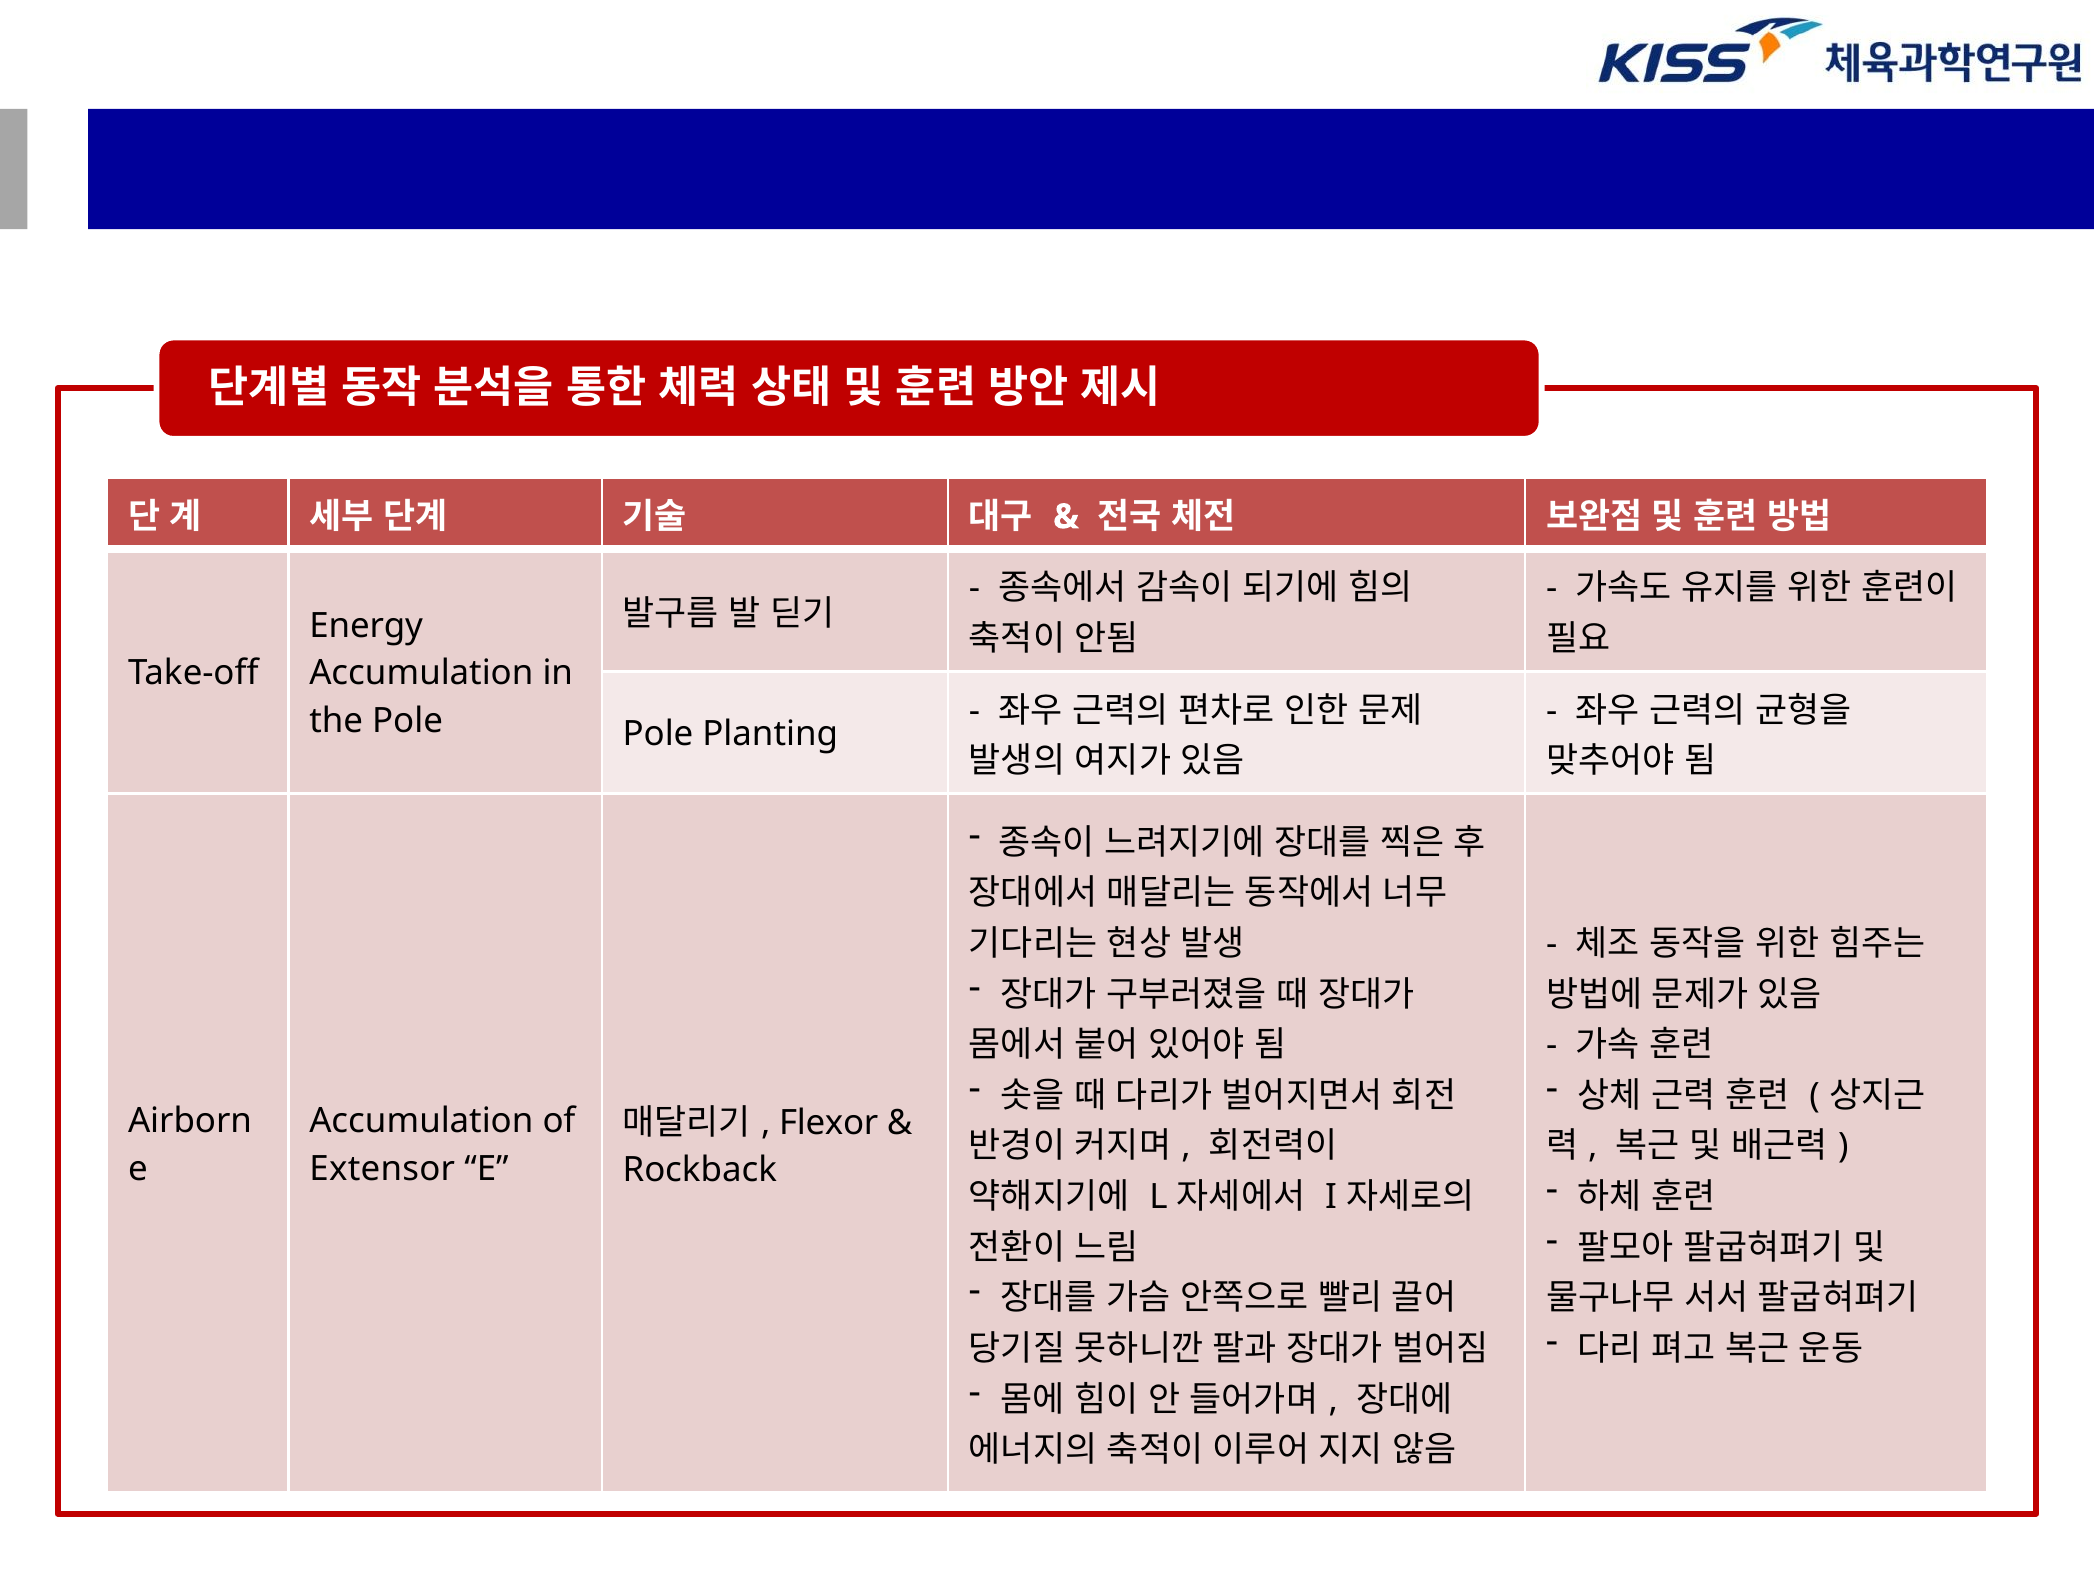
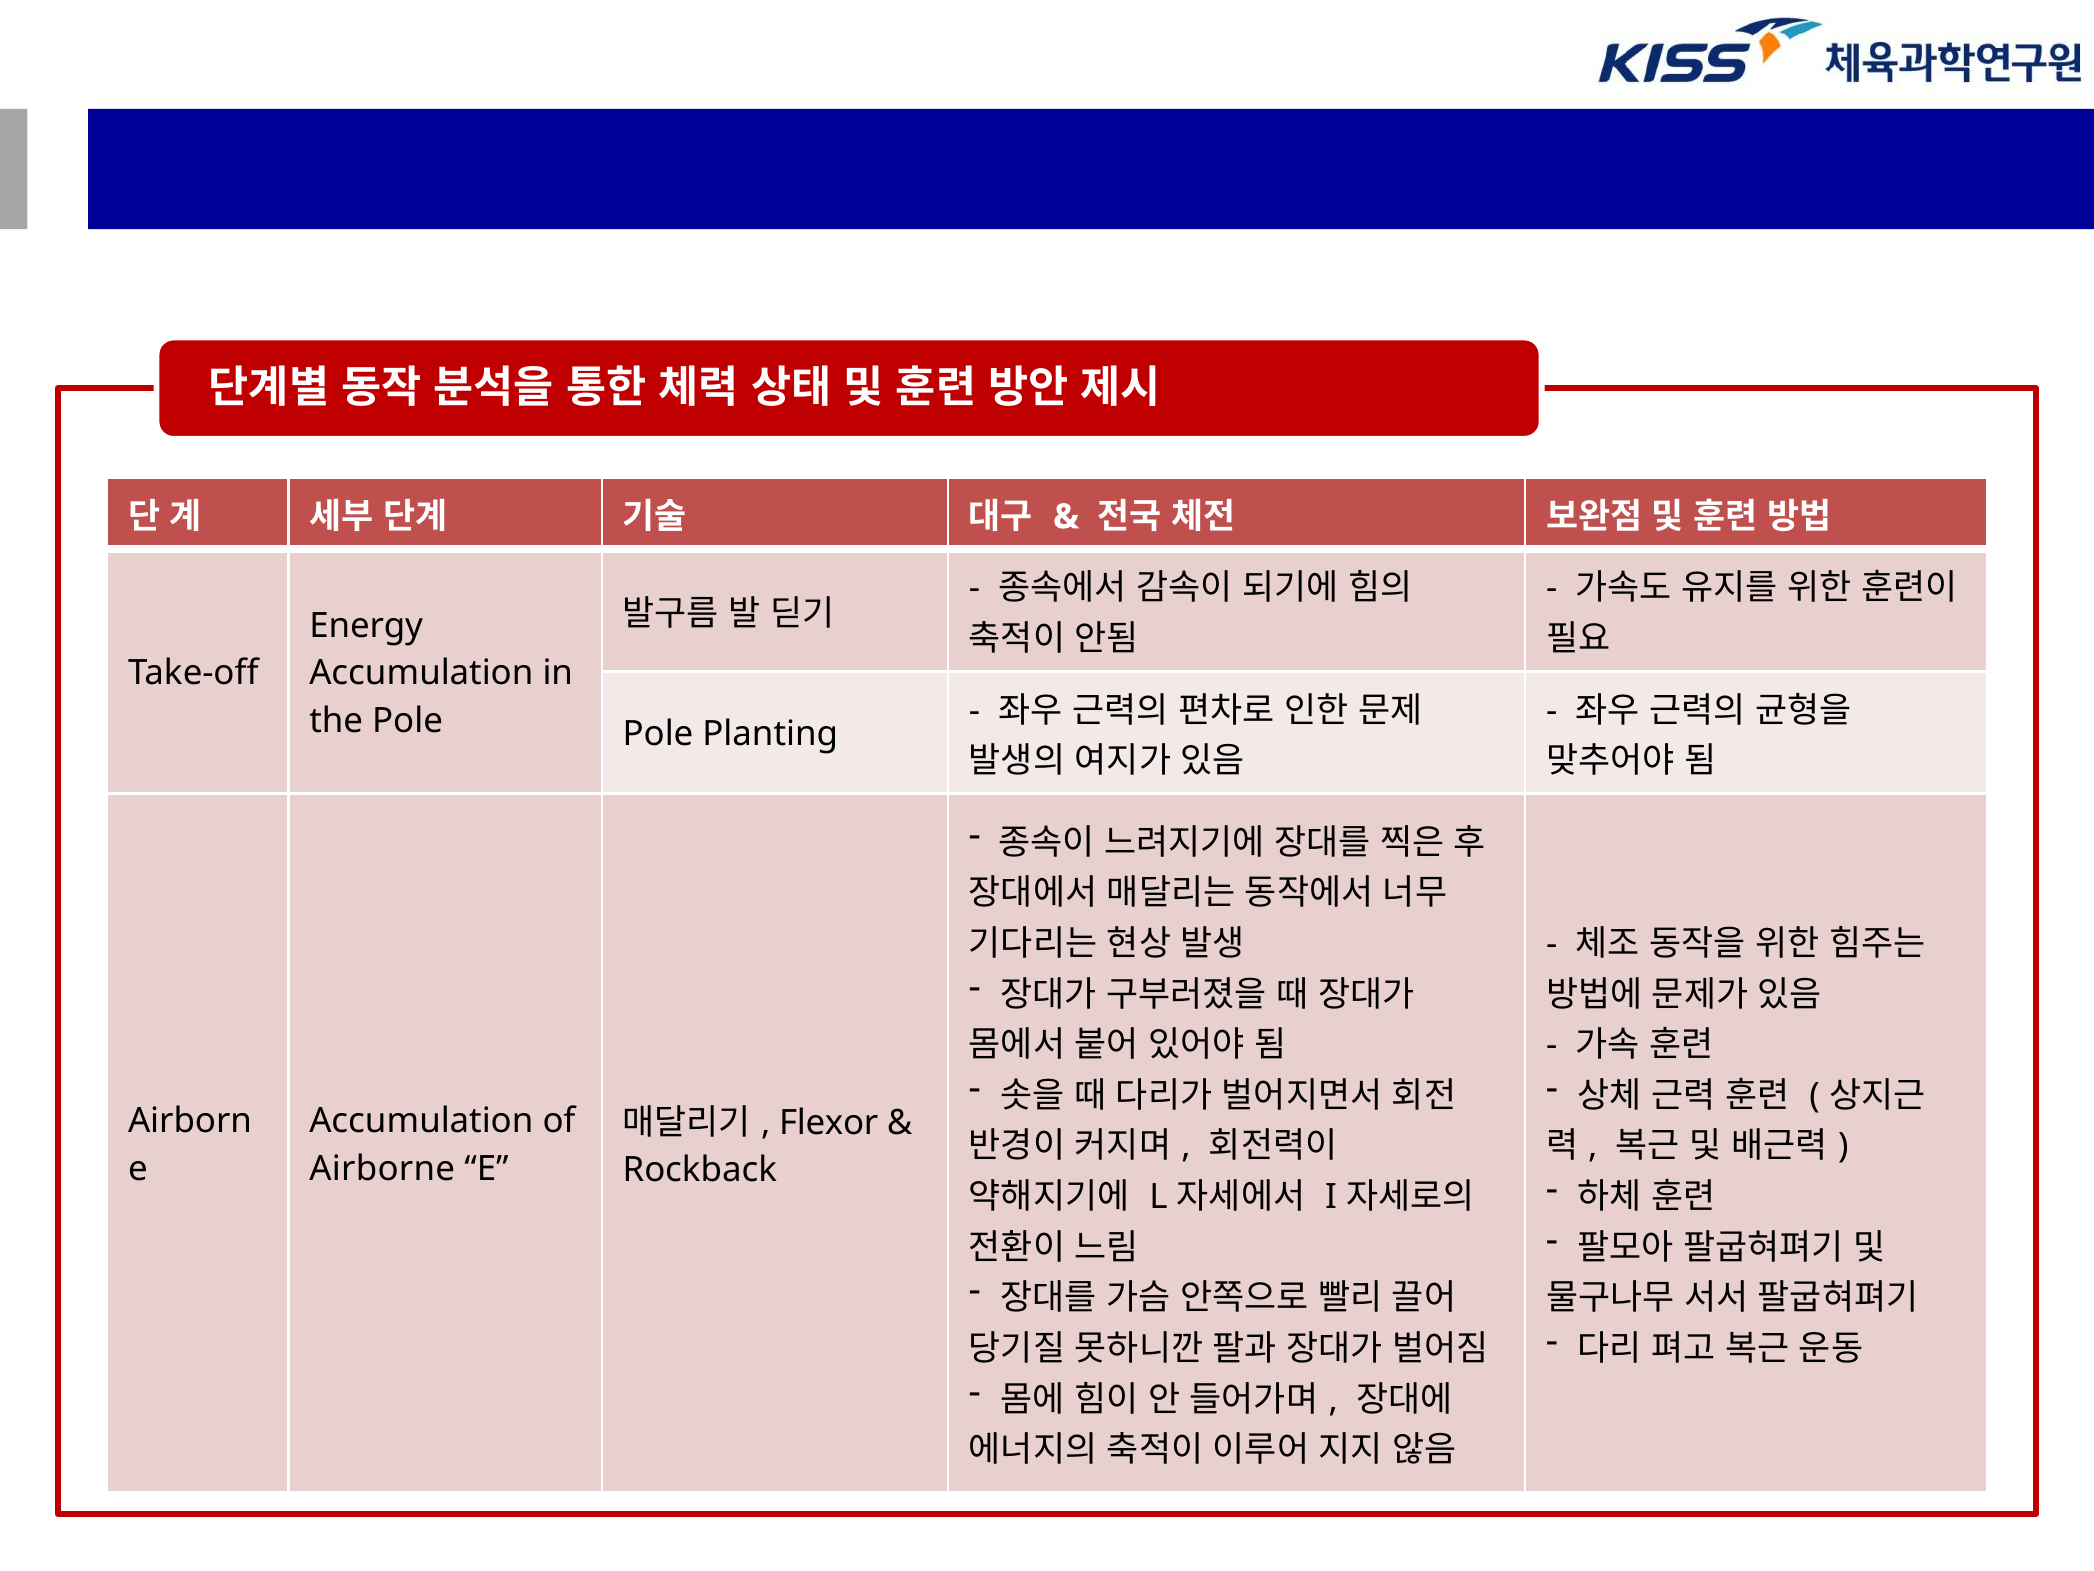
Extensor: Extensor -> Airborne (382, 1168)
